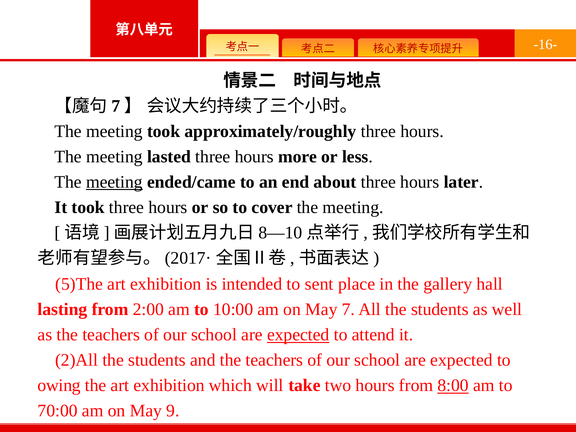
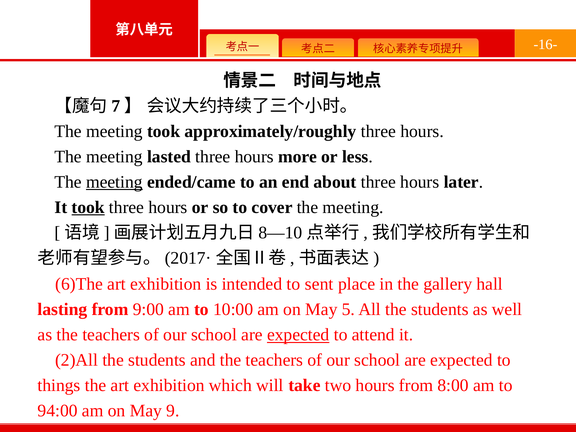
took underline: none -> present (88, 207)
5)The: 5)The -> 6)The (79, 284)
2:00: 2:00 -> 9:00 (148, 310)
7: 7 -> 5 (348, 310)
owing: owing -> things (59, 386)
8:00 underline: present -> none (453, 386)
70:00: 70:00 -> 94:00 (58, 411)
